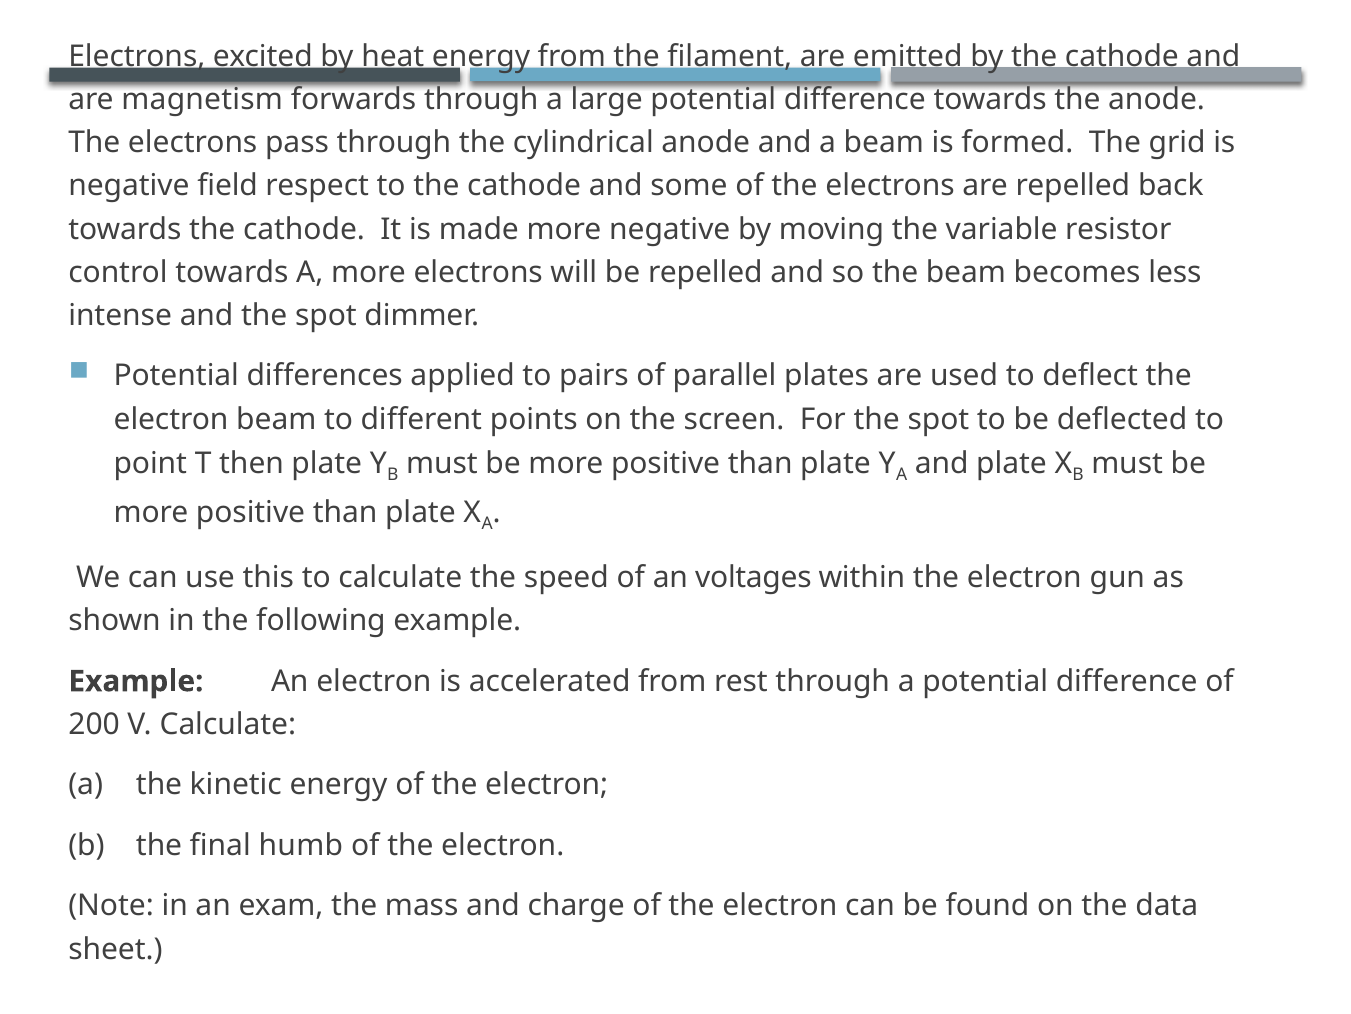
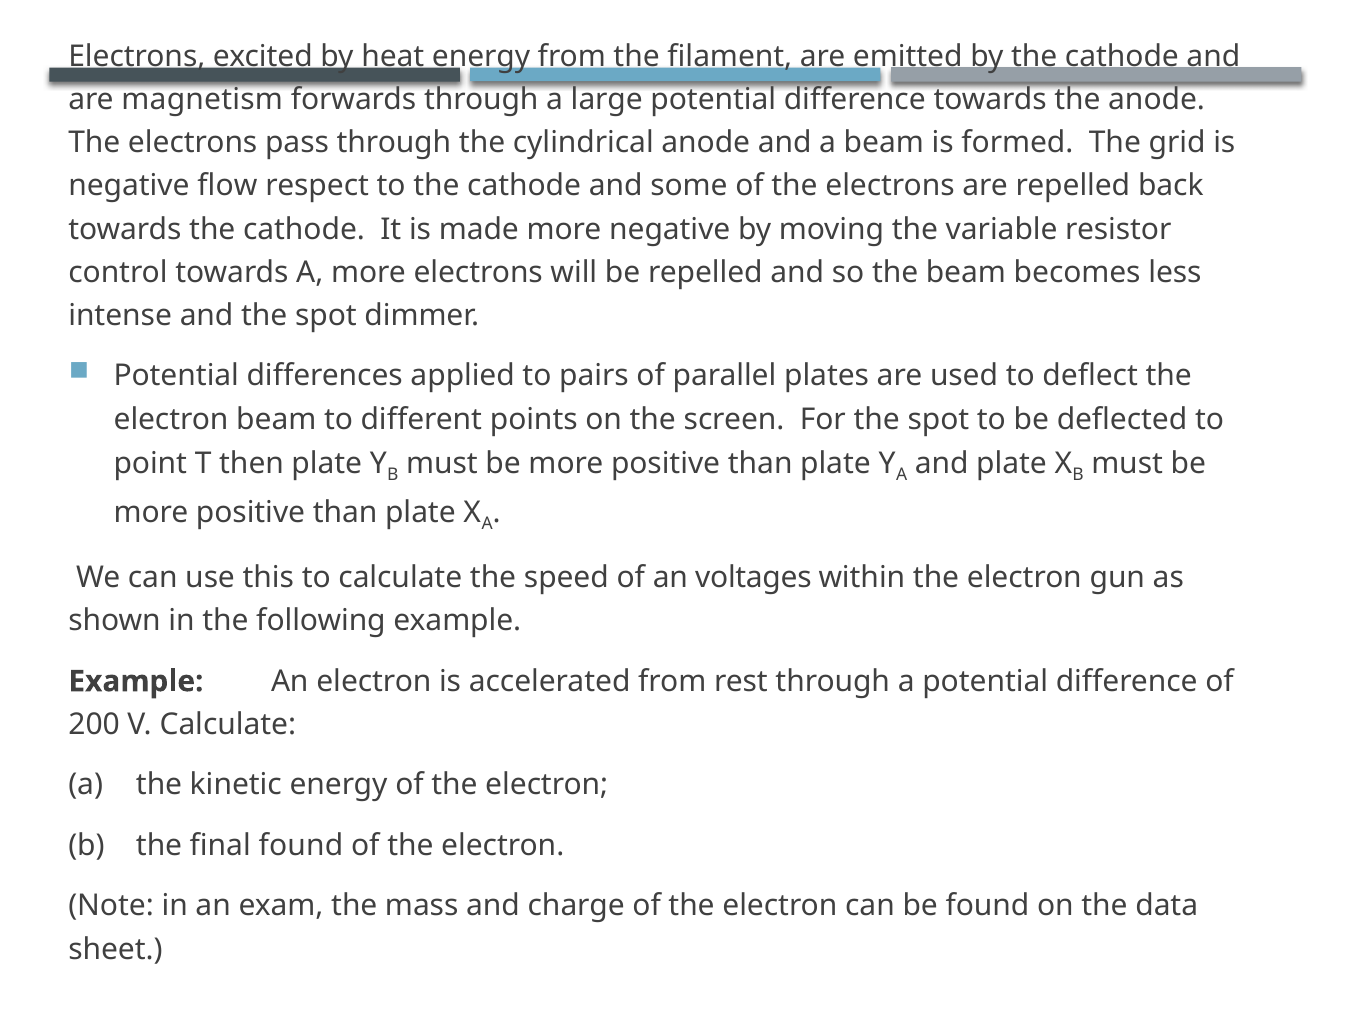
field: field -> flow (227, 186)
final humb: humb -> found (301, 845)
